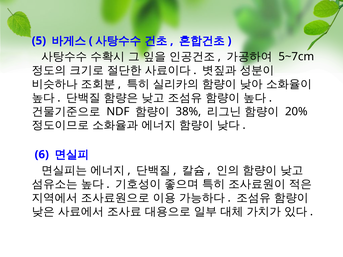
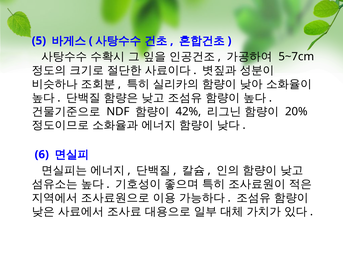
38%: 38% -> 42% (188, 112)
